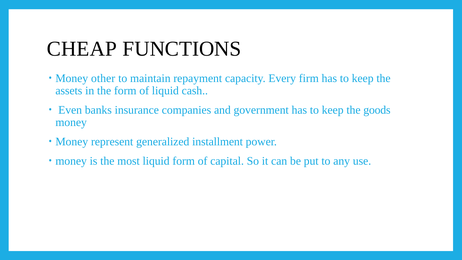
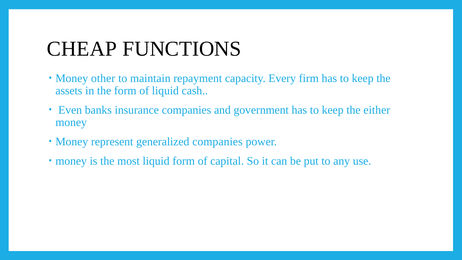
goods: goods -> either (377, 110)
generalized installment: installment -> companies (217, 142)
